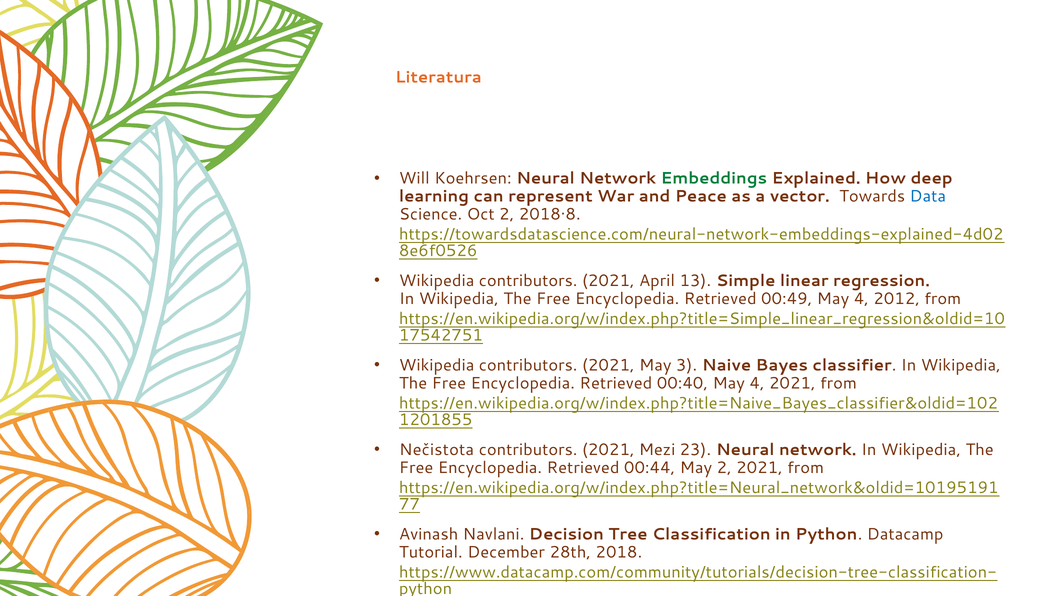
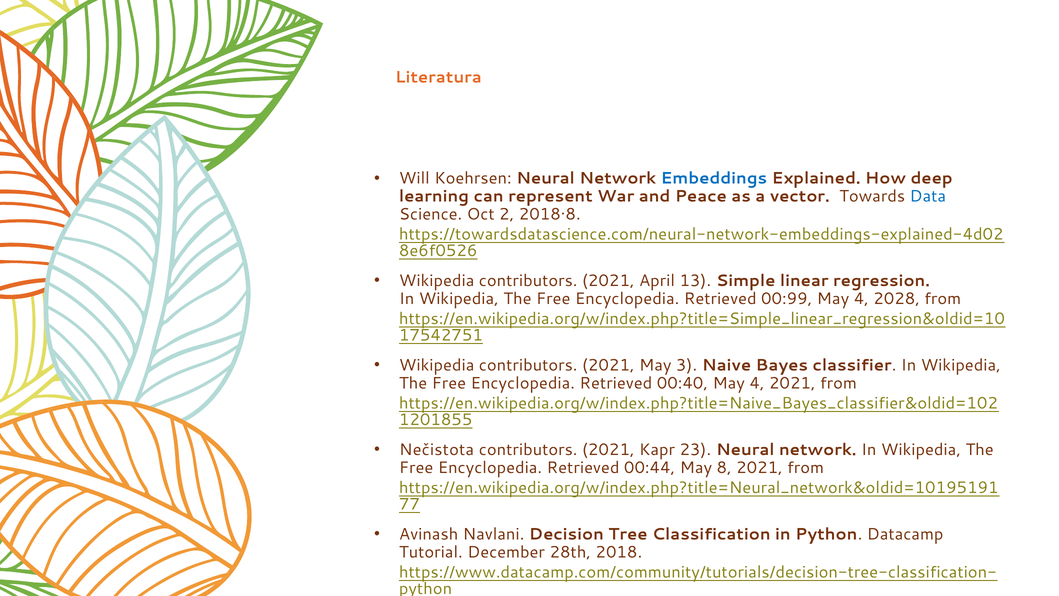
Embeddings colour: green -> blue (714, 178)
00:49: 00:49 -> 00:99 (787, 298)
2012: 2012 -> 2028 (897, 298)
Mezi: Mezi -> Kapr (657, 449)
May 2: 2 -> 8 (724, 467)
